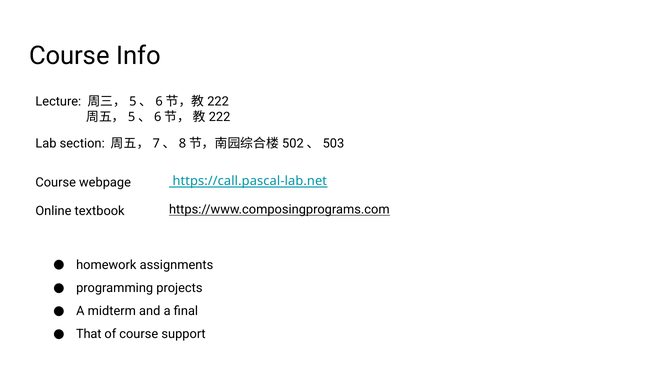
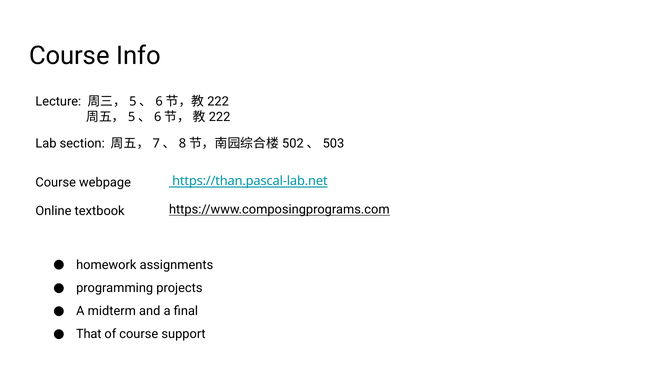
https://call.pascal-lab.net: https://call.pascal-lab.net -> https://than.pascal-lab.net (250, 181)
